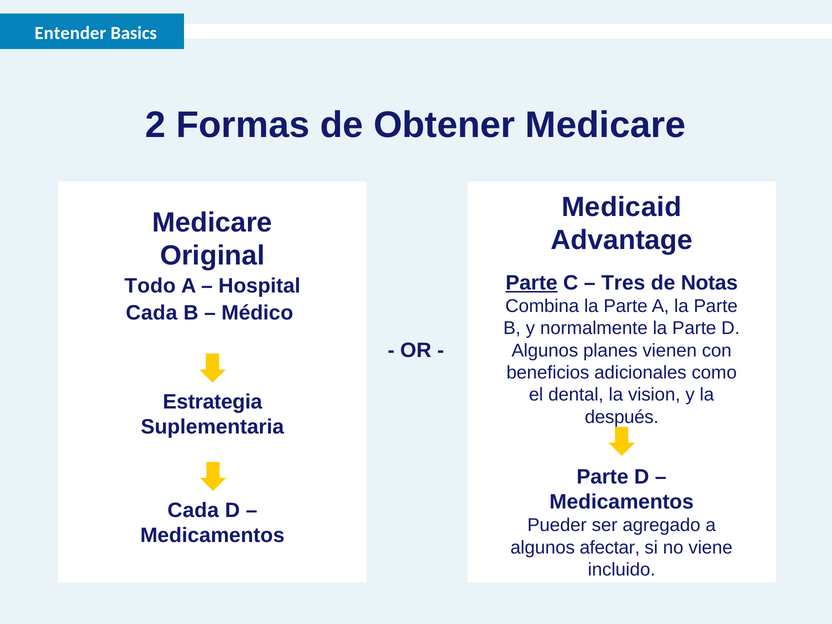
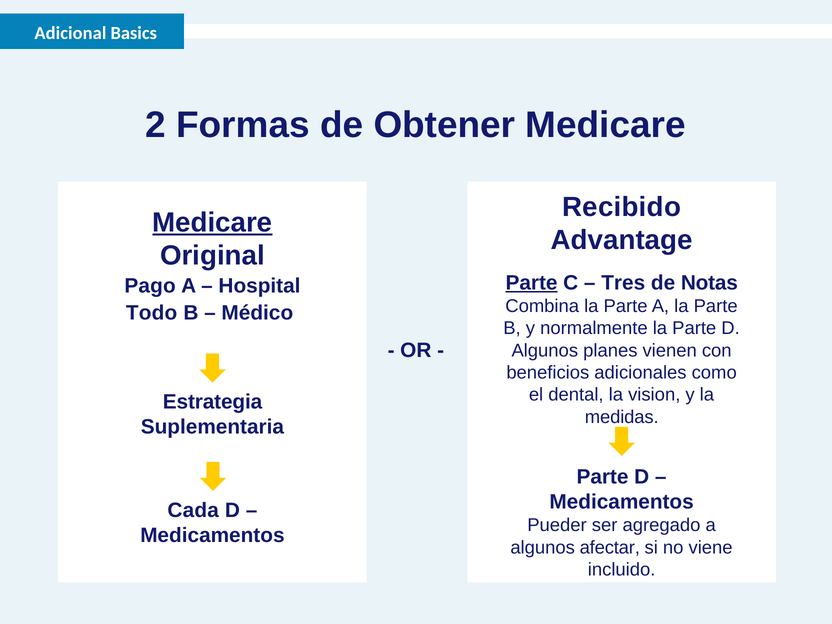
Entender: Entender -> Adicional (70, 33)
Medicaid: Medicaid -> Recibido (621, 207)
Medicare underline: none -> present (212, 222)
Todo: Todo -> Pago (150, 286)
Cada: Cada -> Todo (152, 313)
después: después -> medidas (622, 417)
